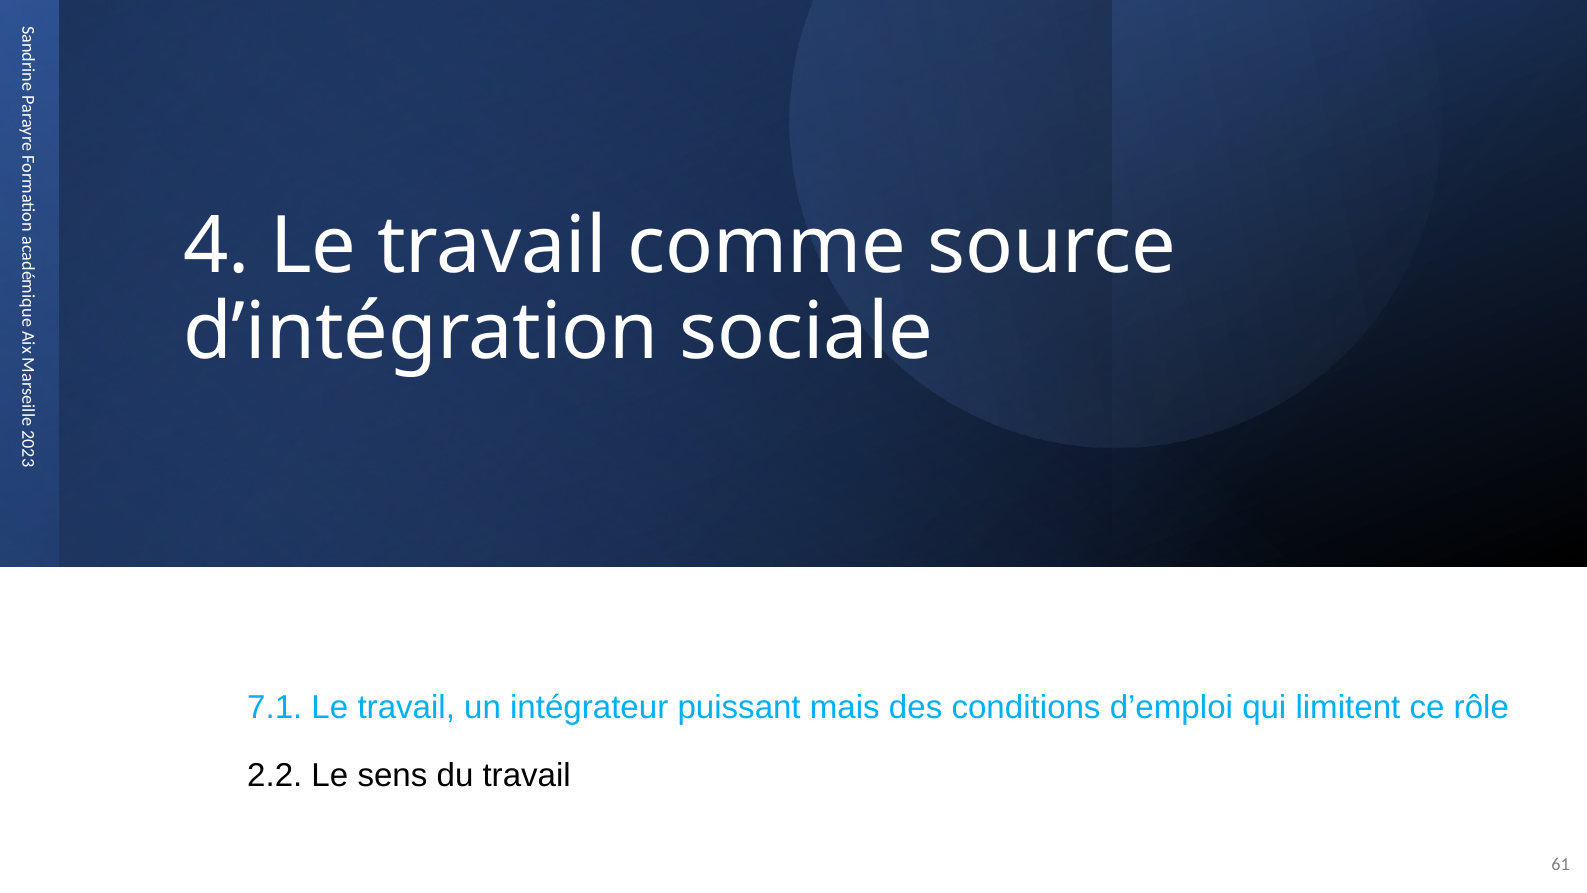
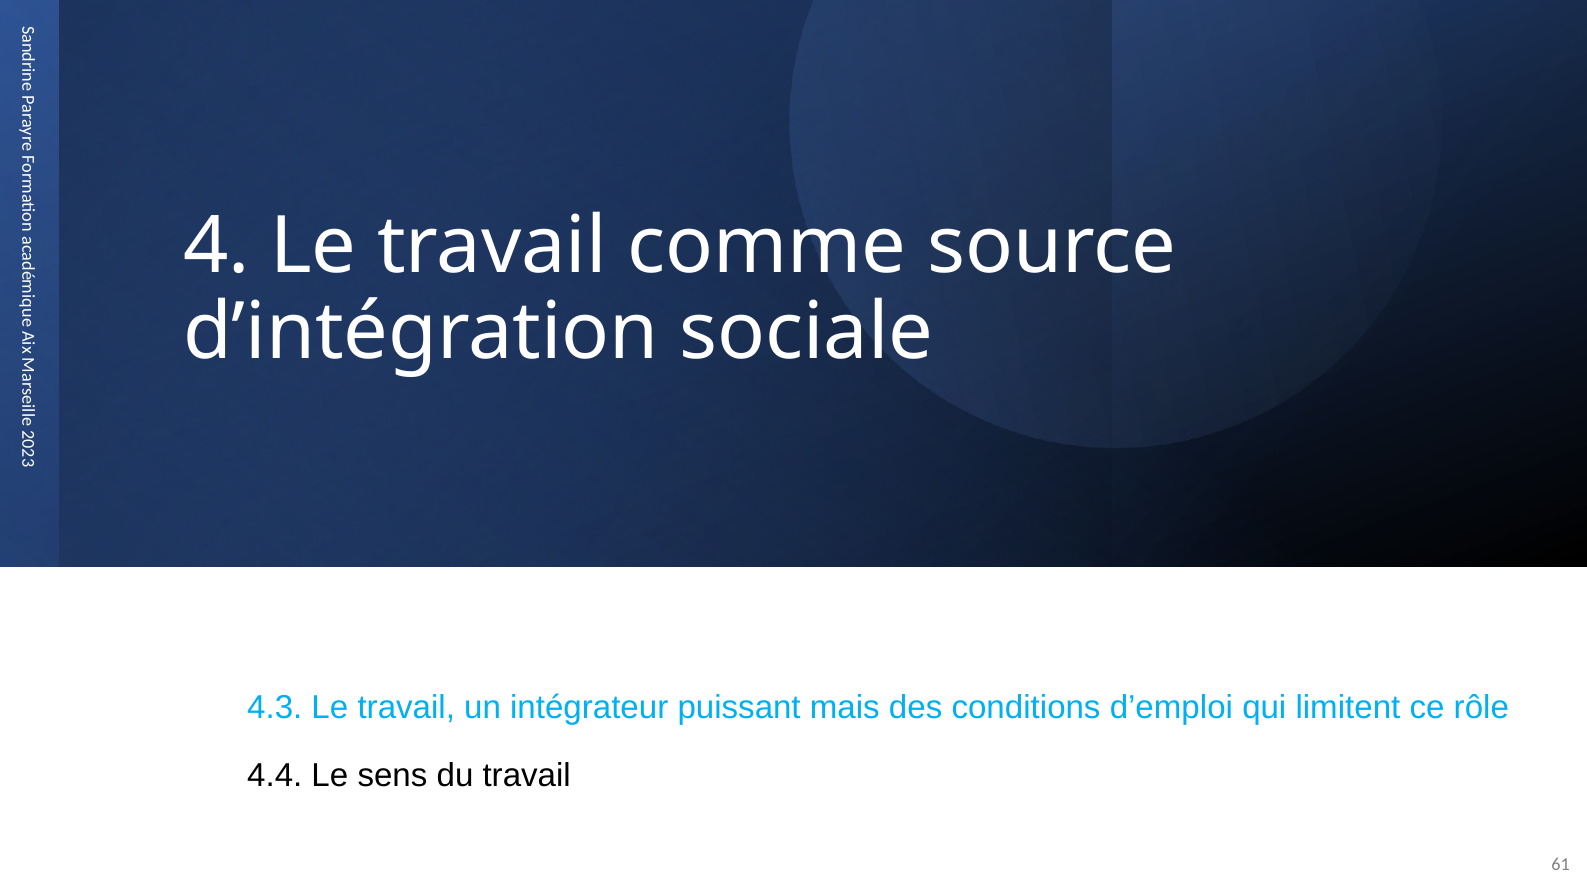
7.1: 7.1 -> 4.3 (275, 707)
2.2: 2.2 -> 4.4 (275, 775)
